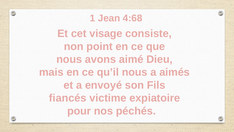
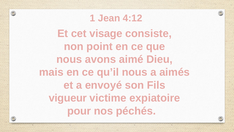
4:68: 4:68 -> 4:12 (133, 18)
fiancés: fiancés -> vigueur (68, 98)
